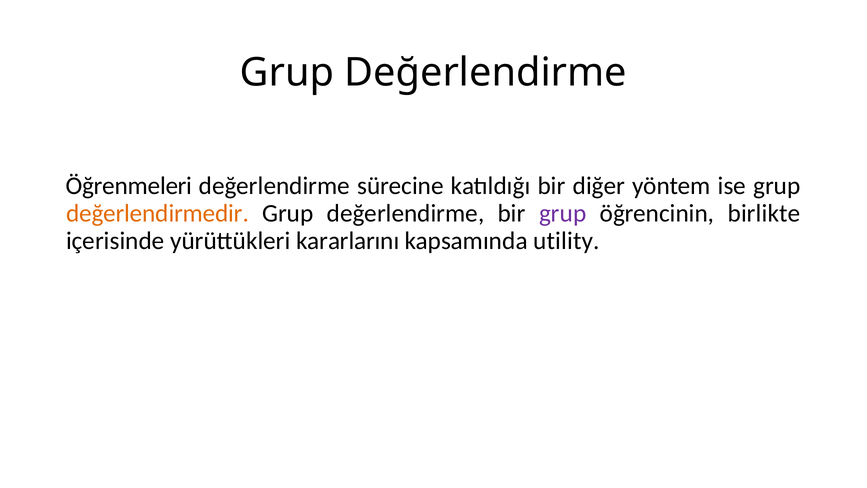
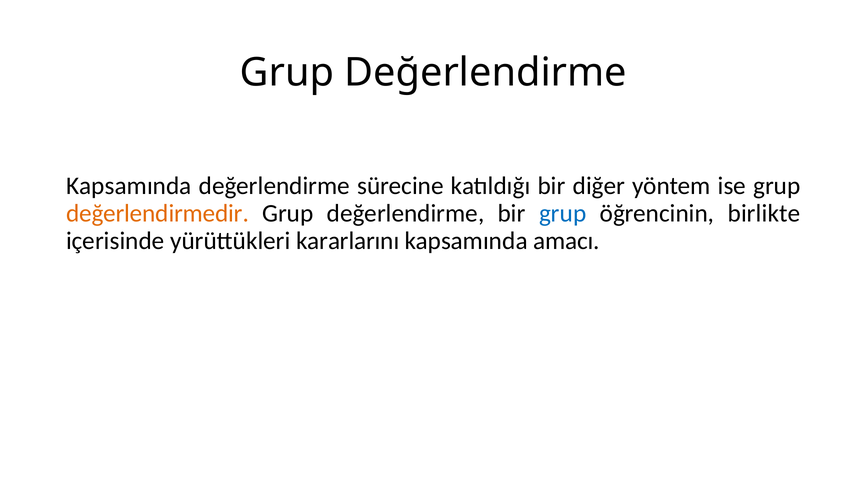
Öğrenmeleri: Öğrenmeleri -> Kapsamında (129, 186)
grup colour: purple -> blue (563, 213)
utility: utility -> amacı (567, 241)
